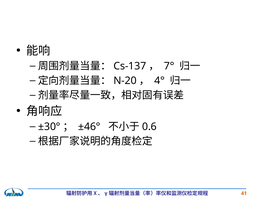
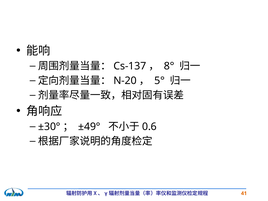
7°: 7° -> 8° (169, 66)
4°: 4° -> 5° (160, 81)
±46°: ±46° -> ±49° (89, 127)
